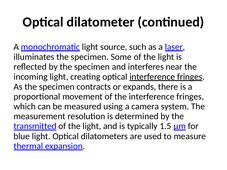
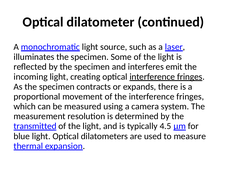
near: near -> emit (174, 67)
1.5: 1.5 -> 4.5 (165, 126)
